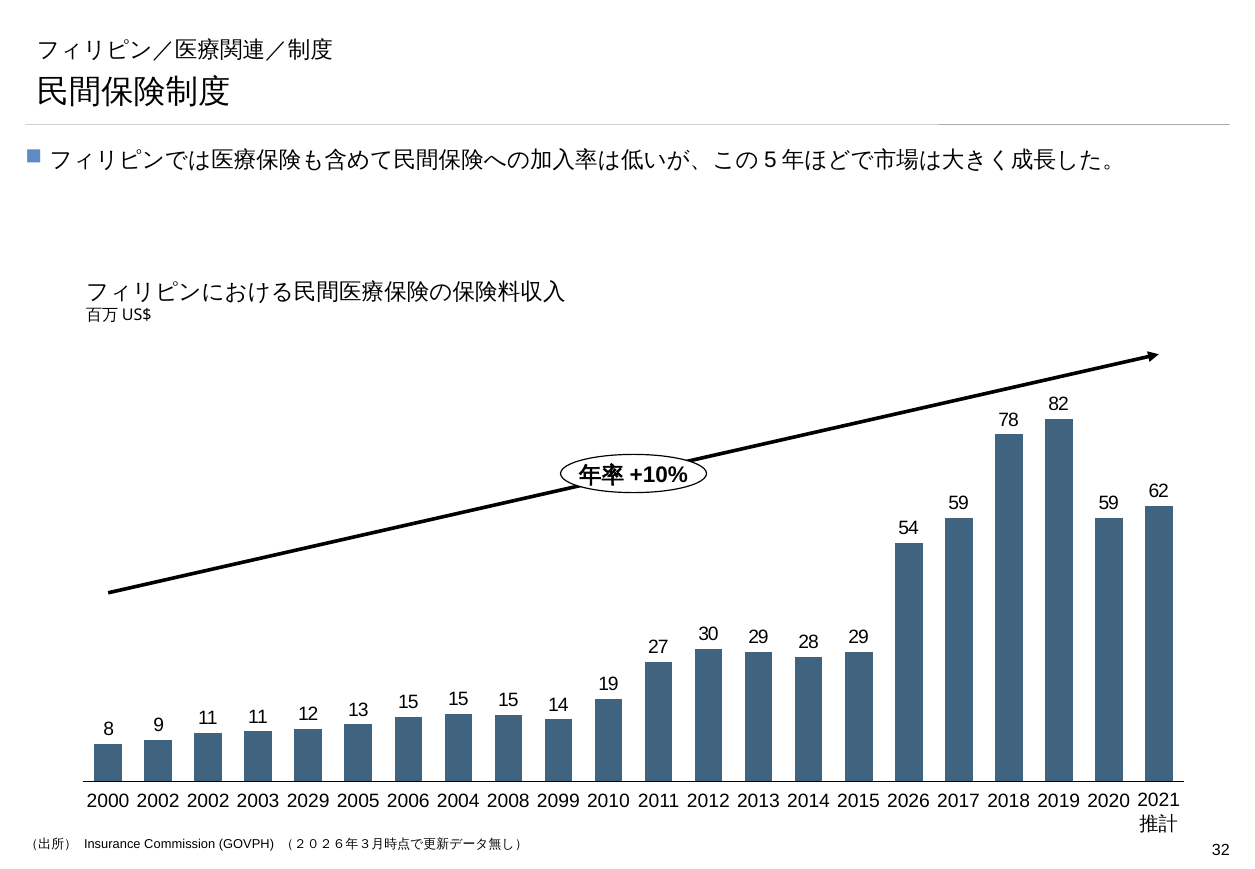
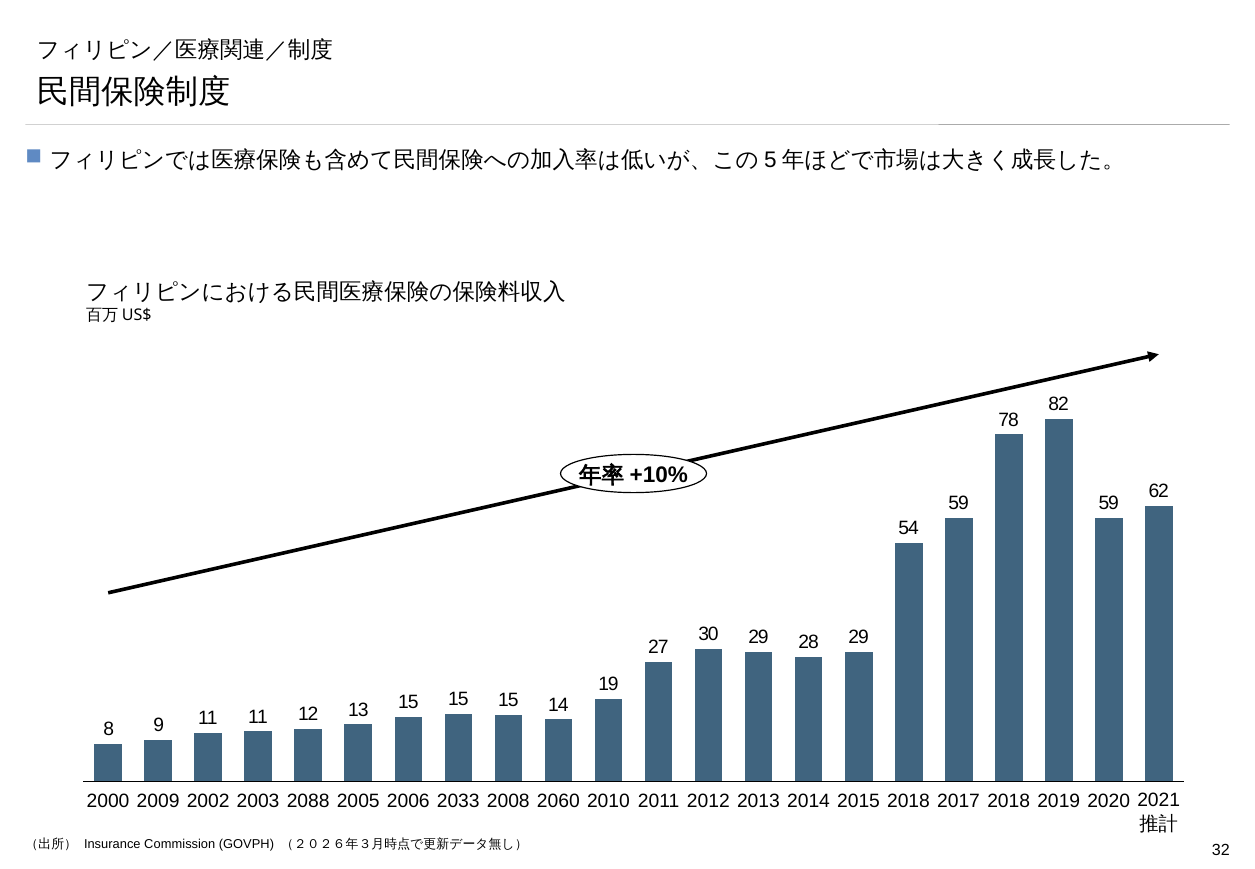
2000 2002: 2002 -> 2009 (158, 800)
2029: 2029 -> 2088 (308, 800)
2004: 2004 -> 2033 (458, 800)
2099: 2099 -> 2060 (558, 800)
2014 2026: 2026 -> 2018 (909, 800)
